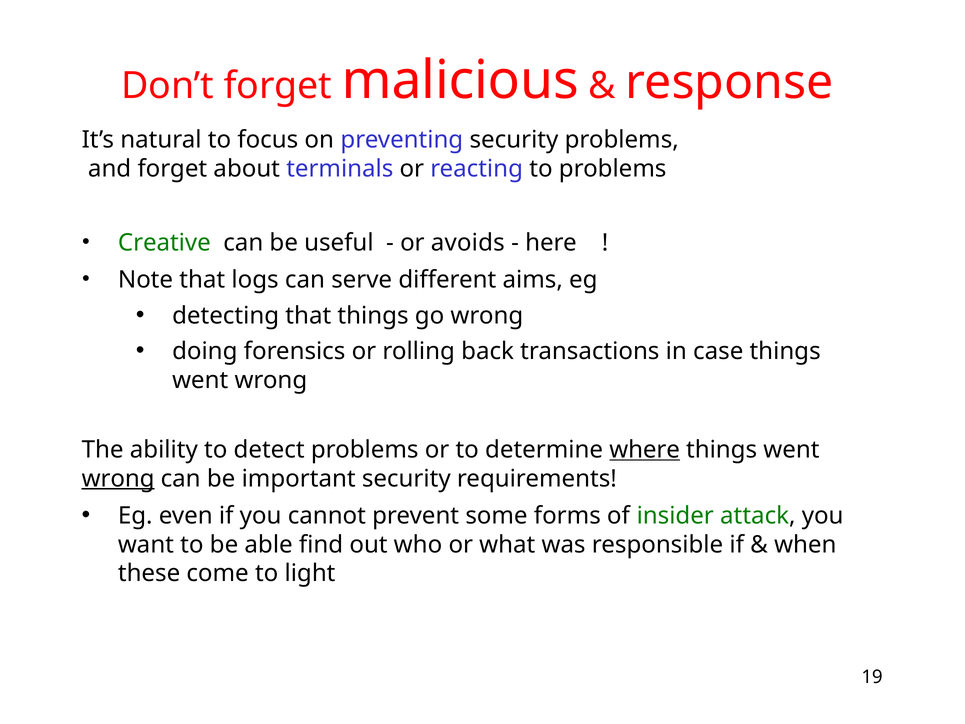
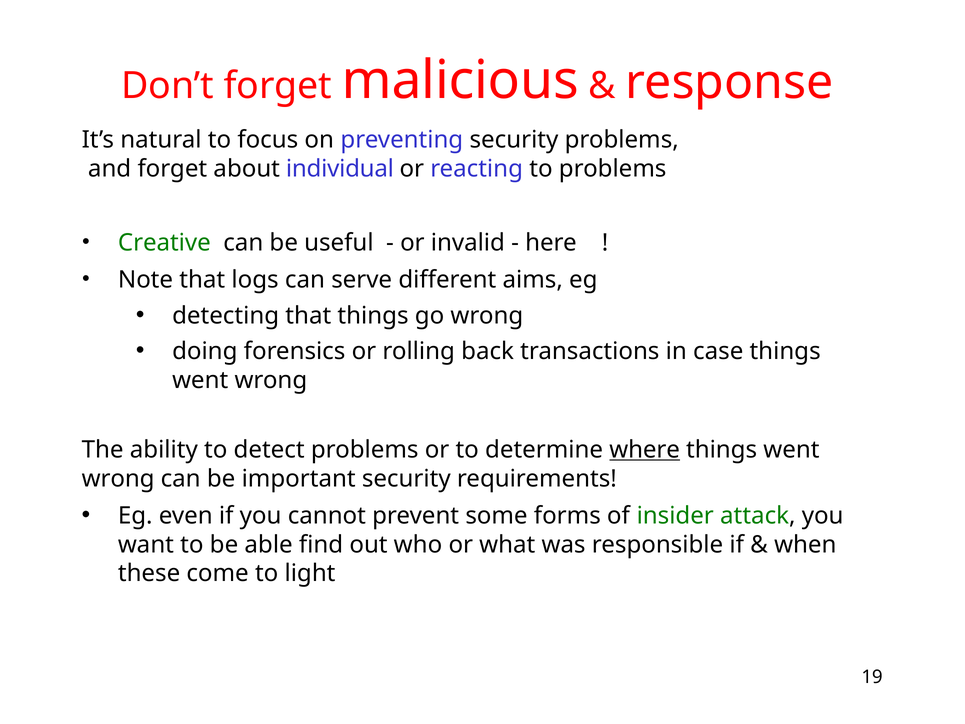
terminals: terminals -> individual (340, 169)
avoids: avoids -> invalid (468, 243)
wrong underline: present -> none (118, 478)
